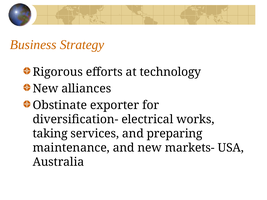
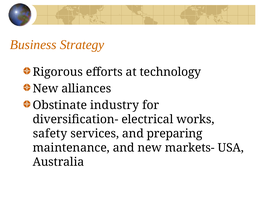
exporter: exporter -> industry (115, 105)
taking: taking -> safety (50, 134)
